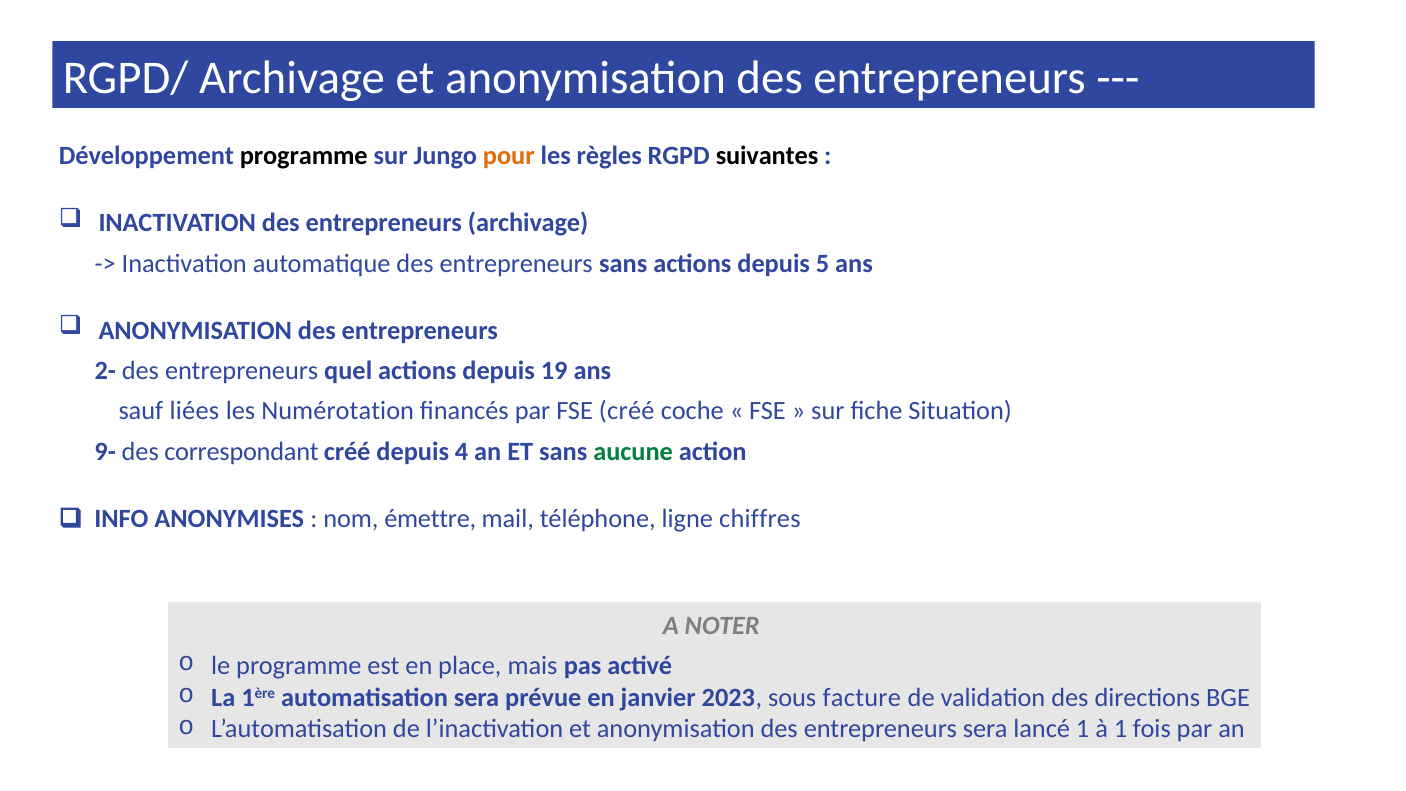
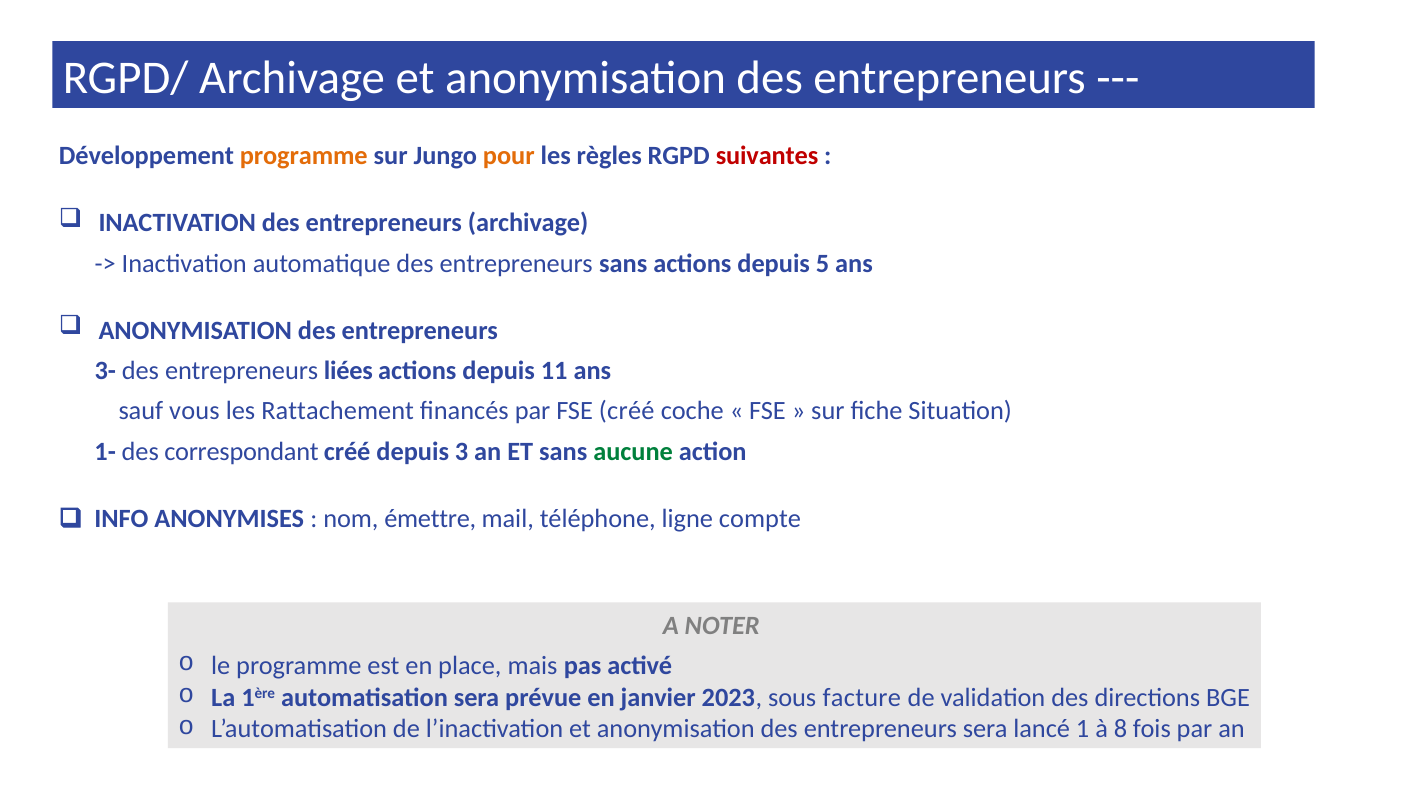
programme colour: black -> orange (304, 156)
suivantes colour: black -> red (767, 156)
2-: 2- -> 3- (105, 371)
quel: quel -> liées (348, 371)
19: 19 -> 11 (554, 371)
liées: liées -> vous (194, 411)
Numérotation: Numérotation -> Rattachement (338, 411)
9-: 9- -> 1- (105, 452)
4: 4 -> 3 (462, 452)
chiffres: chiffres -> compte (760, 518)
à 1: 1 -> 8 (1121, 729)
